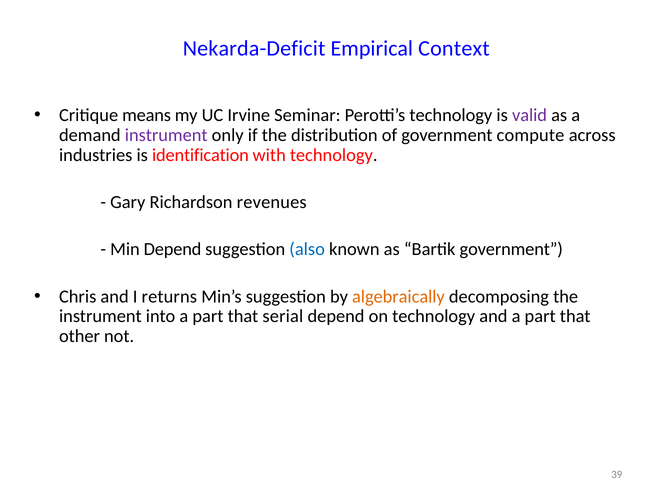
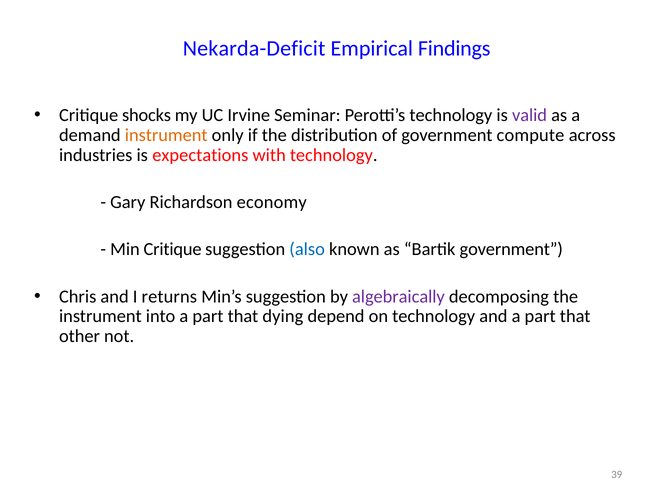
Context: Context -> Findings (454, 48)
means: means -> shocks (147, 115)
instrument colour: purple -> orange (166, 135)
identification: identification -> expectations (200, 155)
revenues: revenues -> economy (272, 202)
Min Depend: Depend -> Critique (173, 249)
algebraically colour: orange -> purple (398, 296)
serial: serial -> dying (283, 316)
